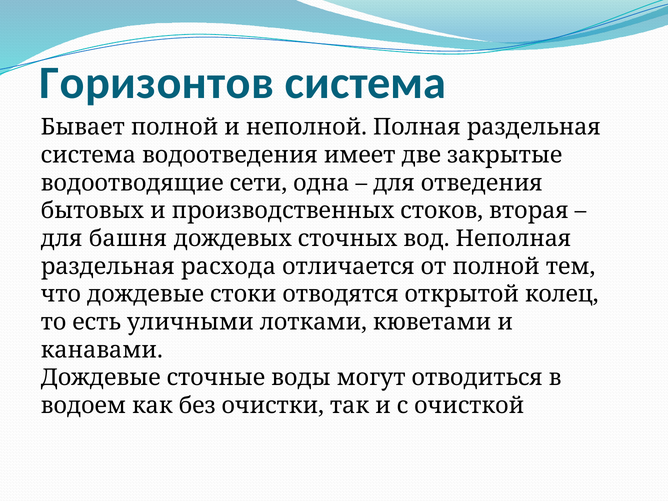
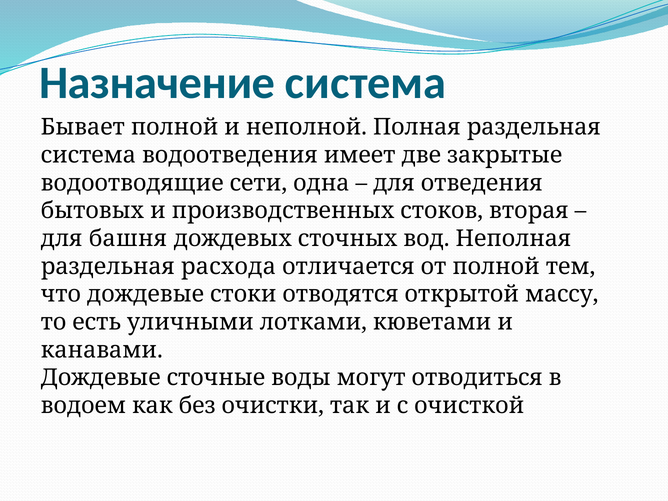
Горизонтов: Горизонтов -> Назначение (157, 83)
колец: колец -> массу (562, 294)
